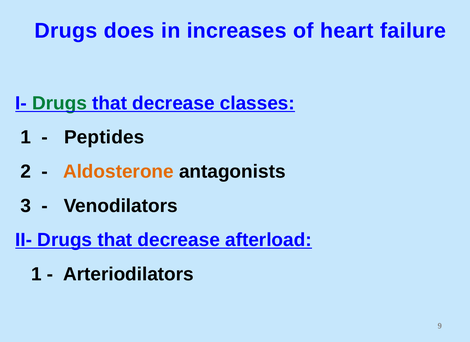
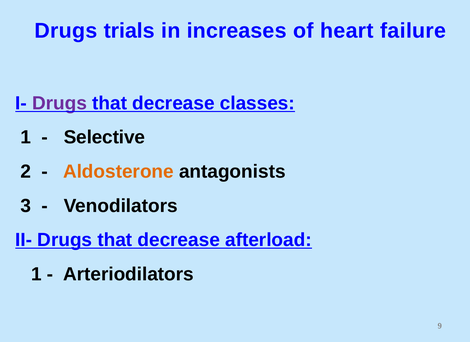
does: does -> trials (129, 31)
Drugs colour: green -> purple (59, 103)
Peptides: Peptides -> Selective (104, 137)
